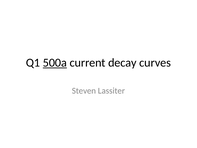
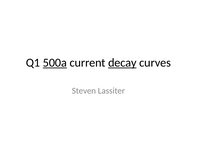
decay underline: none -> present (122, 63)
